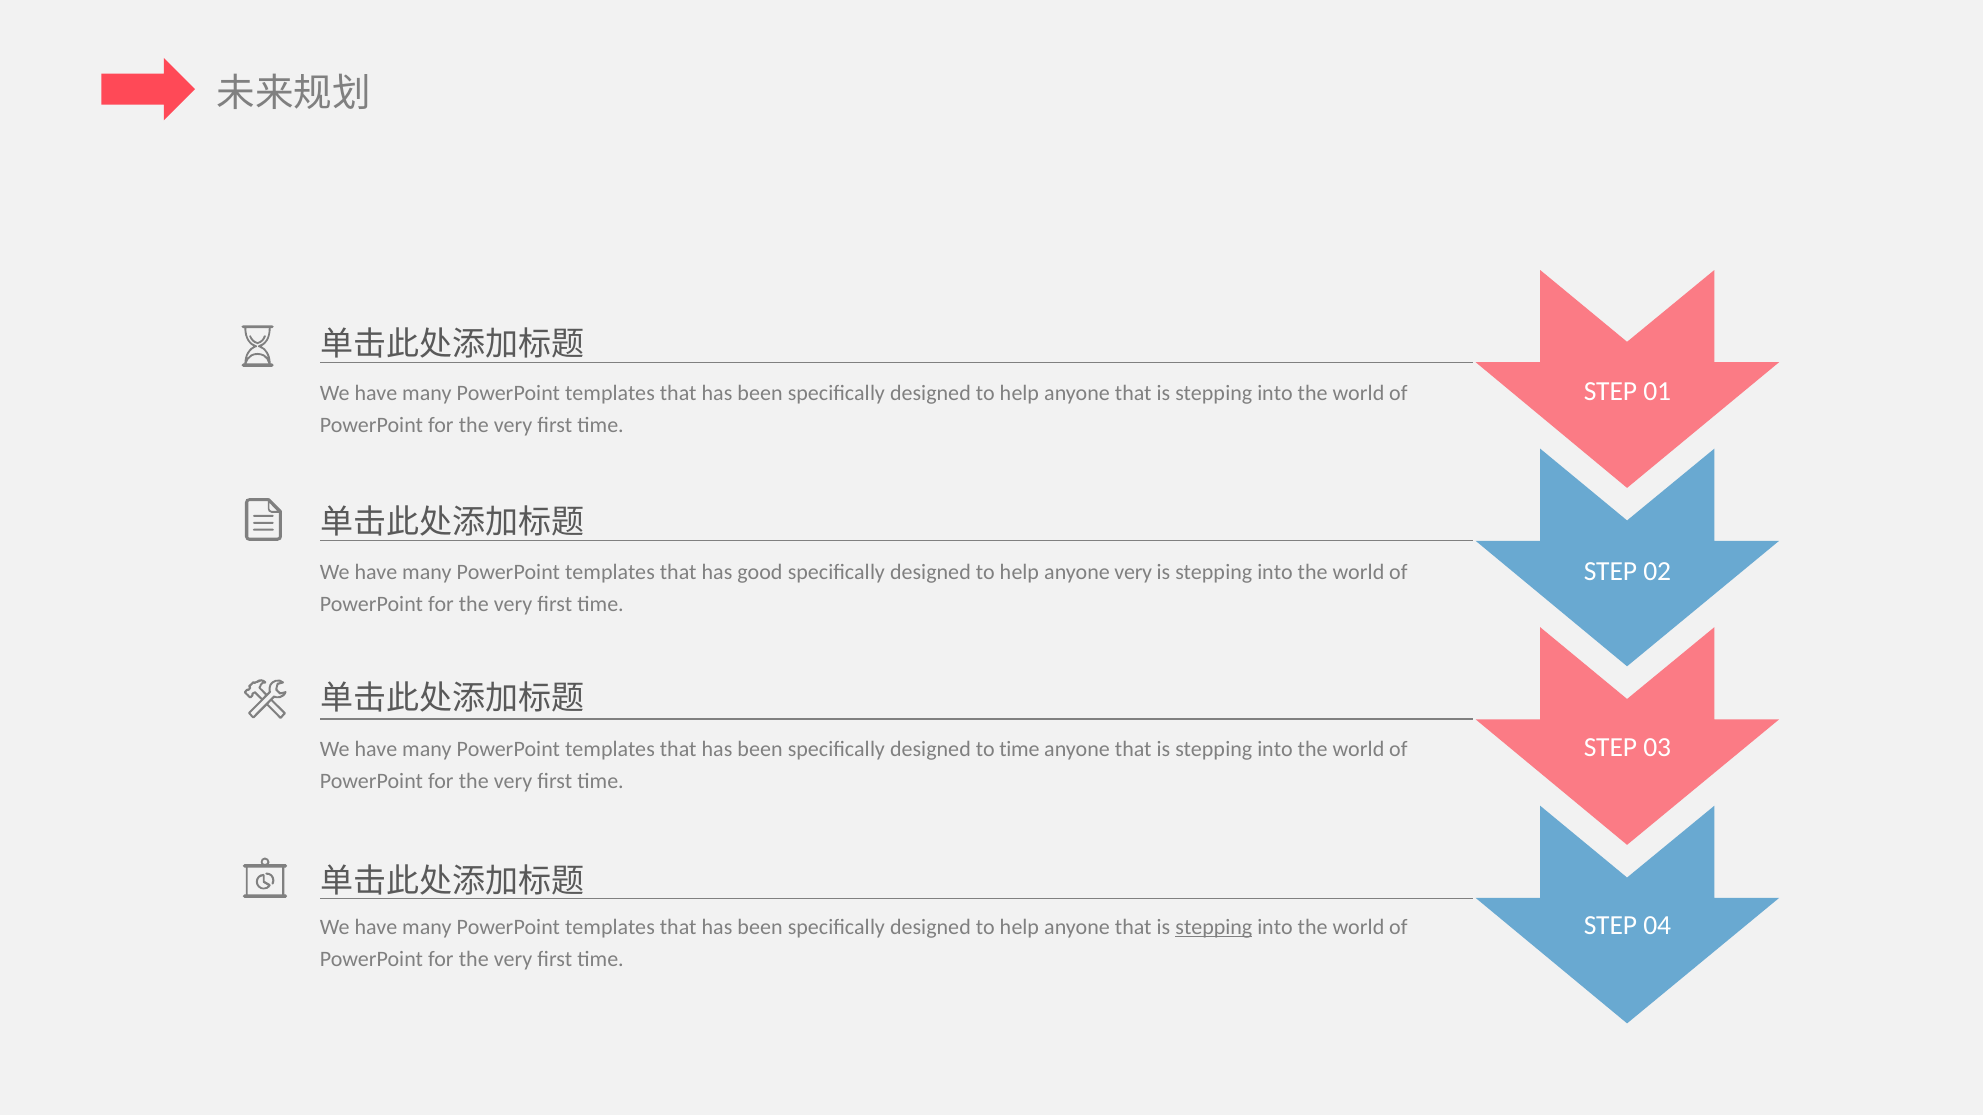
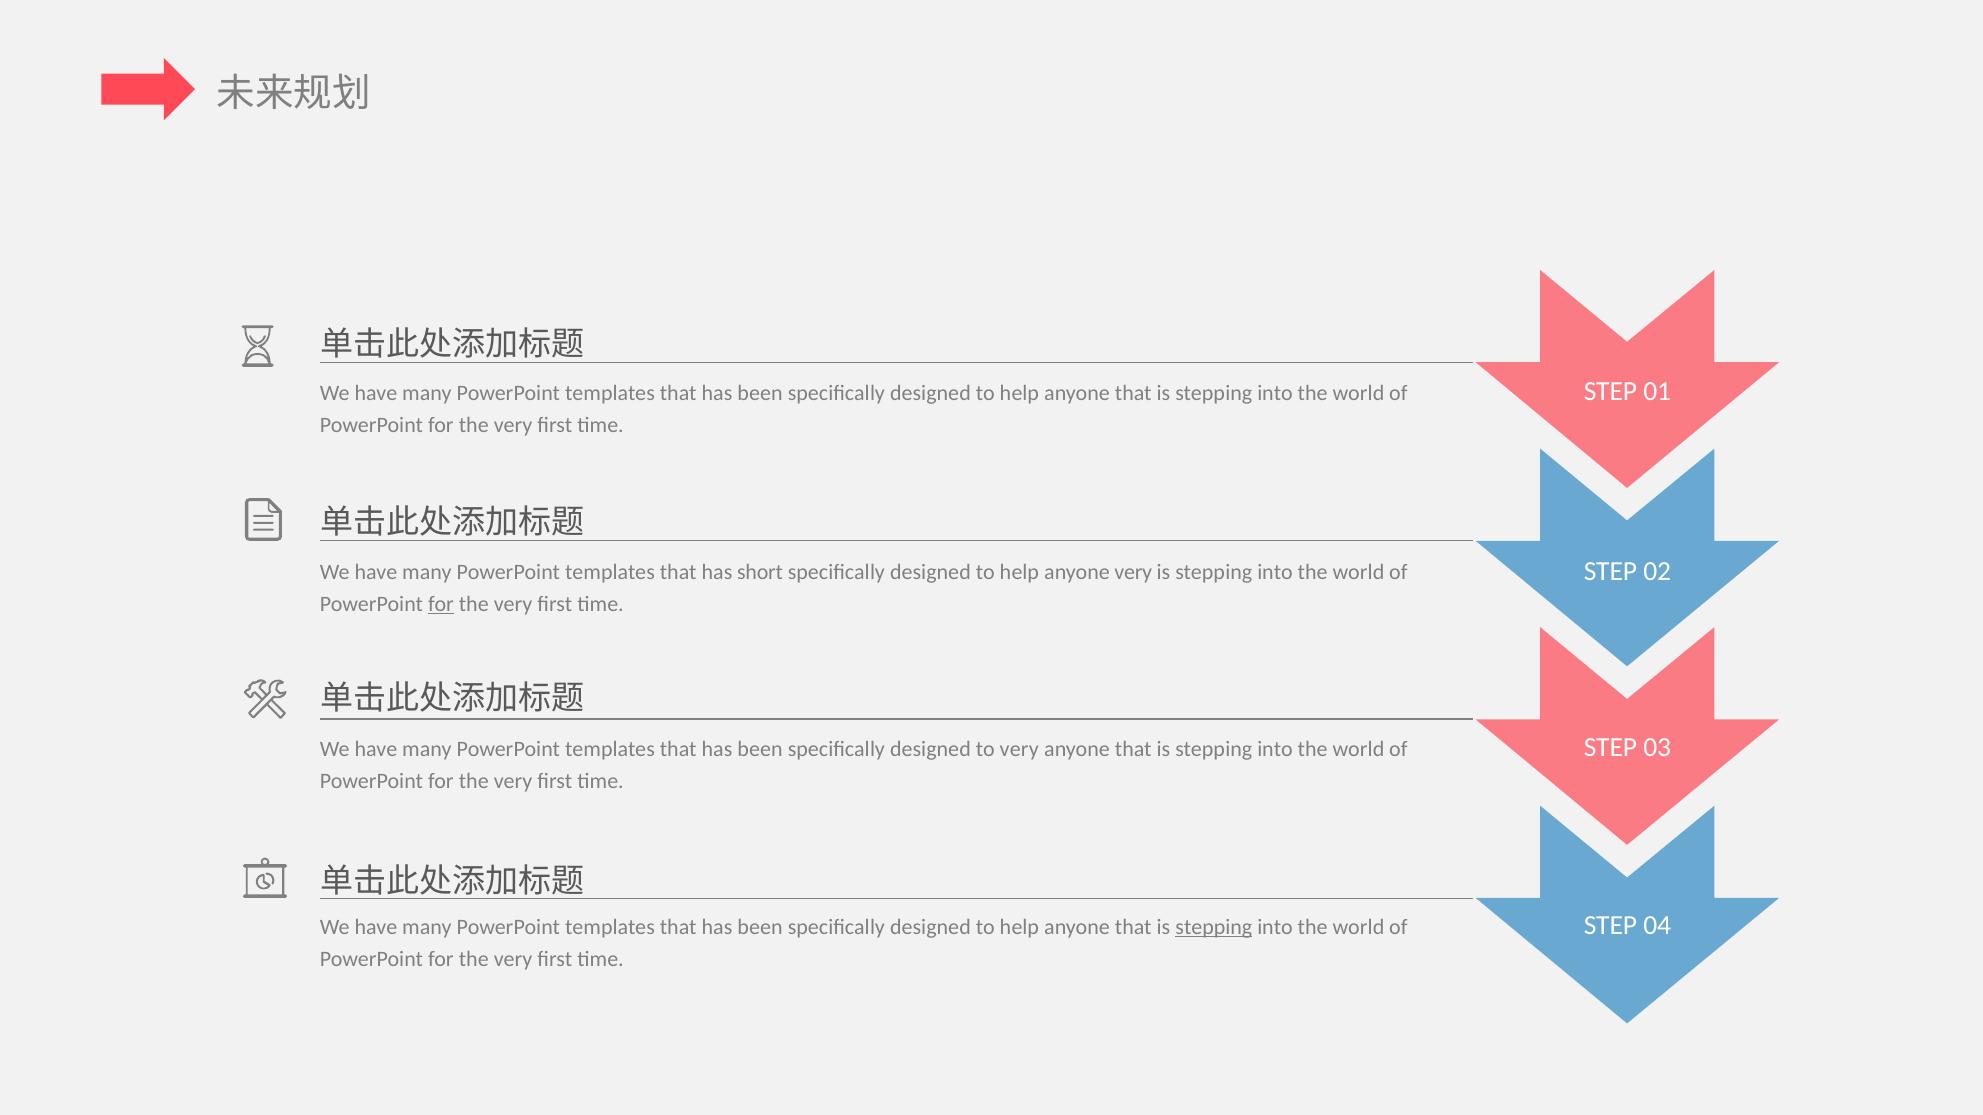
good: good -> short (760, 573)
for underline: none -> present (441, 604)
to time: time -> very (1019, 750)
